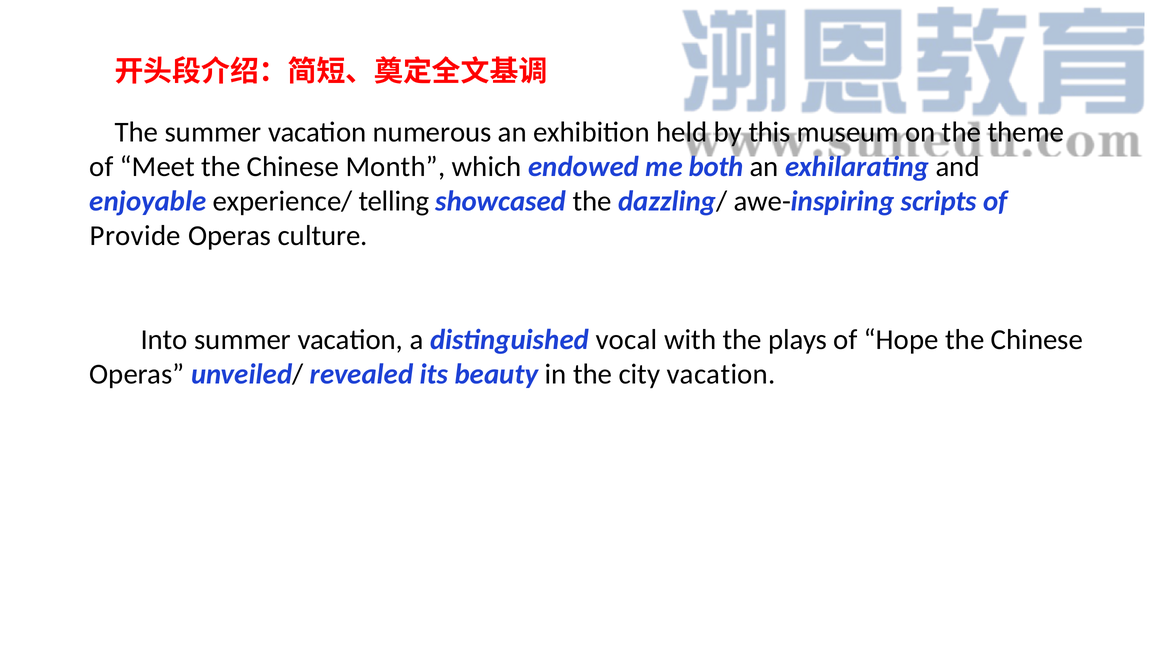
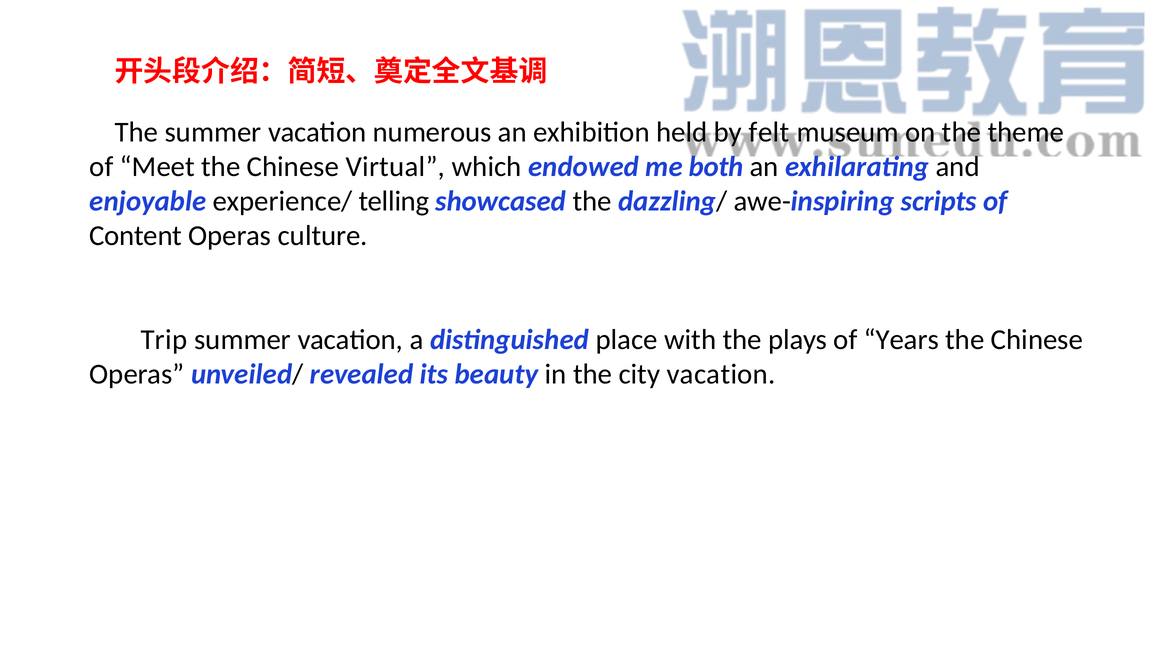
this: this -> felt (769, 132)
Month: Month -> Virtual (395, 167)
Provide: Provide -> Content (136, 236)
Into: Into -> Trip (164, 340)
vocal: vocal -> place (627, 340)
Hope: Hope -> Years (901, 340)
